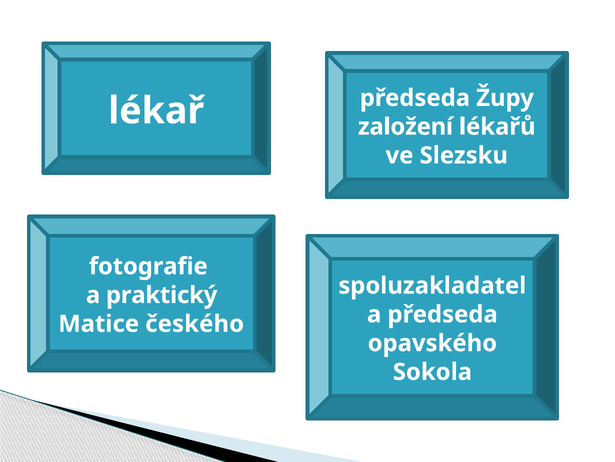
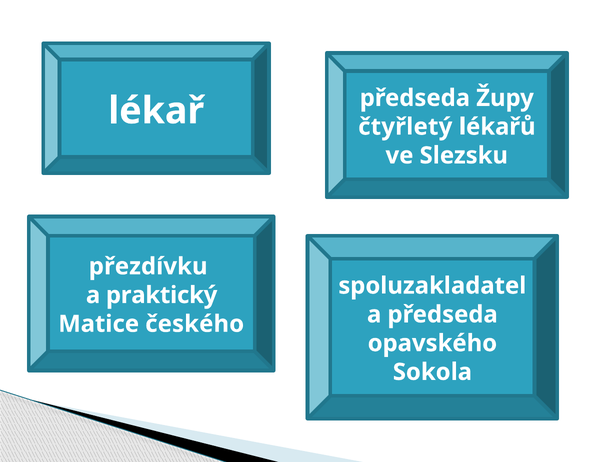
založení: založení -> čtyřletý (405, 127)
fotografie: fotografie -> přezdívku (148, 266)
